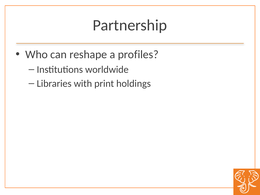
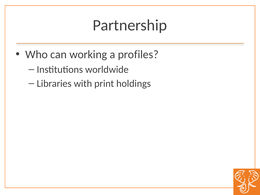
reshape: reshape -> working (88, 55)
